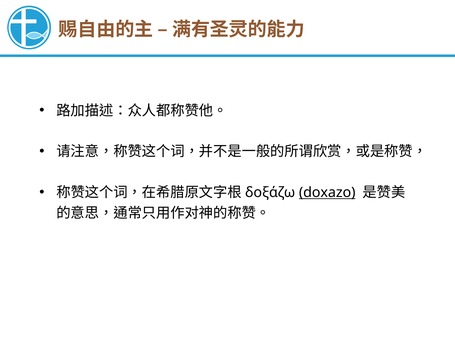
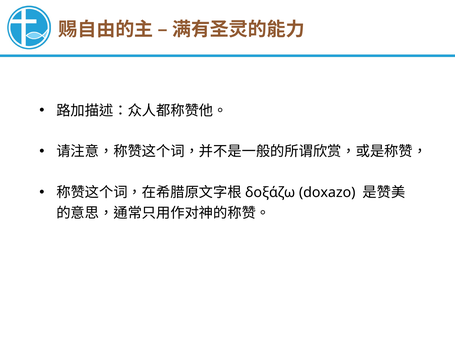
doxazo underline: present -> none (327, 193)
